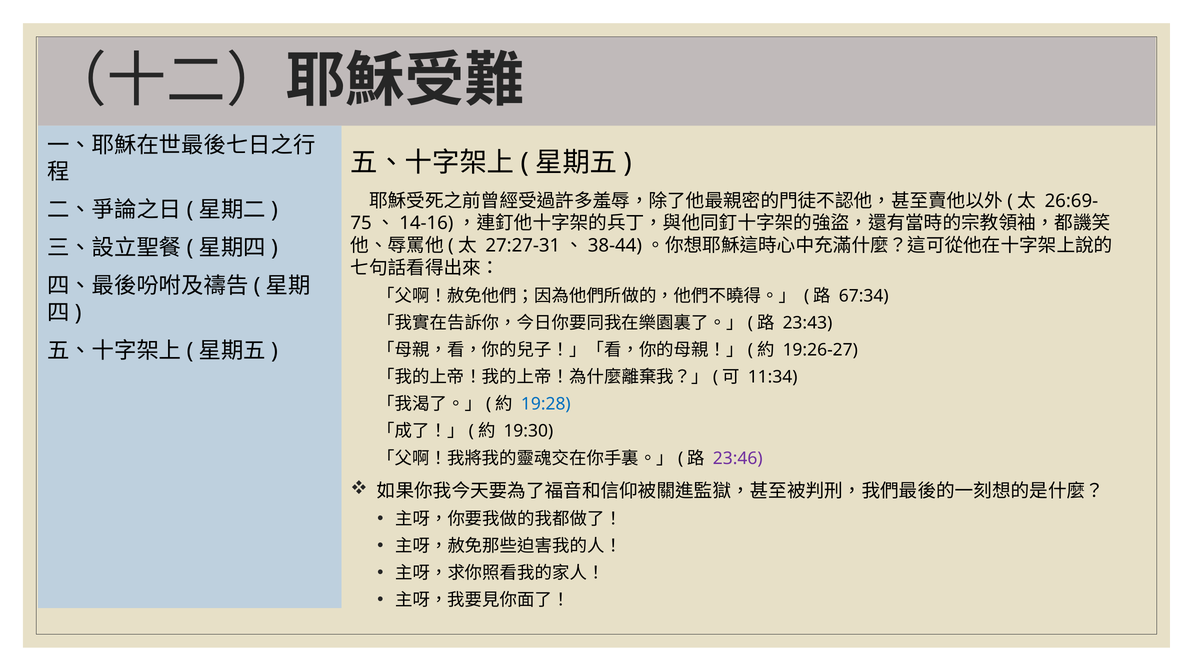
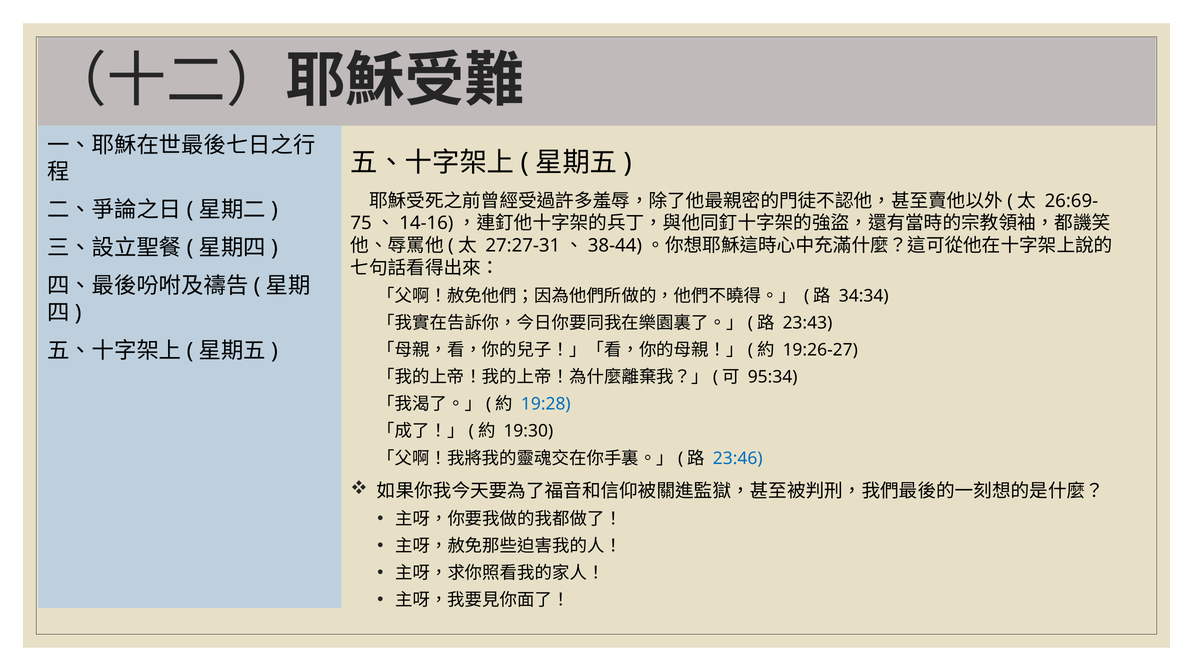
67:34: 67:34 -> 34:34 (864, 296)
11:34: 11:34 -> 95:34 (773, 377)
23:46 colour: purple -> blue (738, 458)
